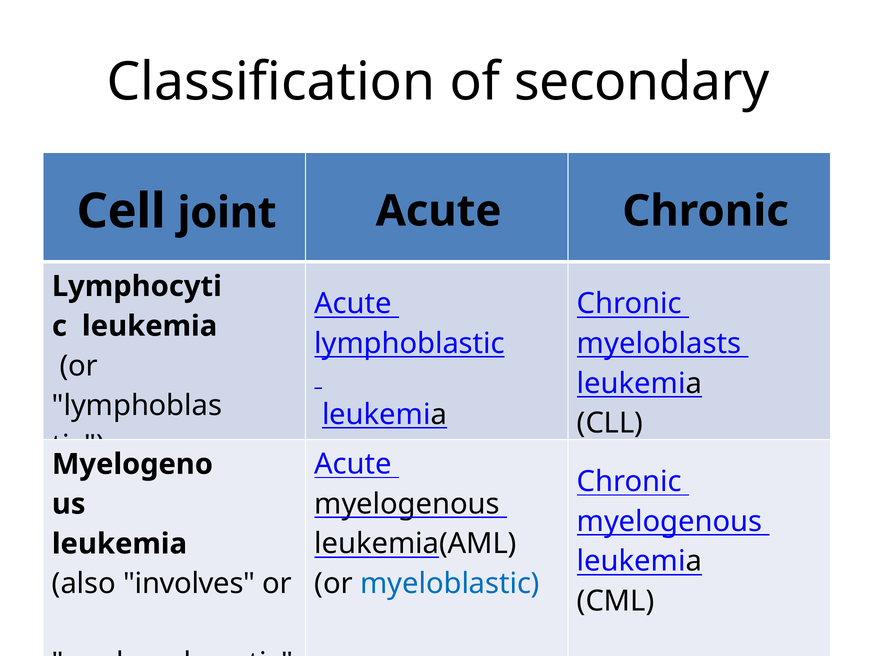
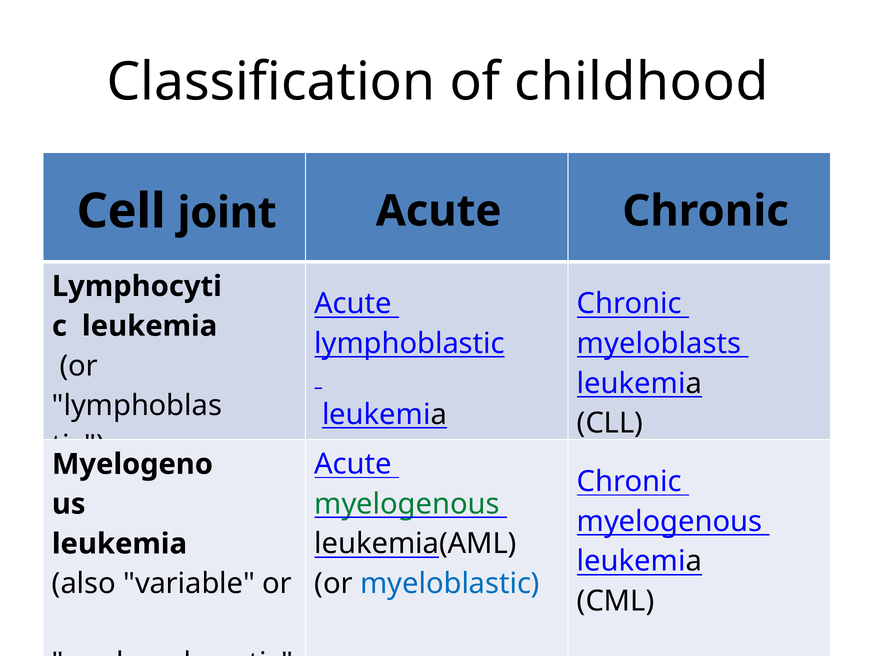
secondary: secondary -> childhood (641, 82)
myelogenous colour: black -> green (407, 504)
involves: involves -> variable (189, 584)
